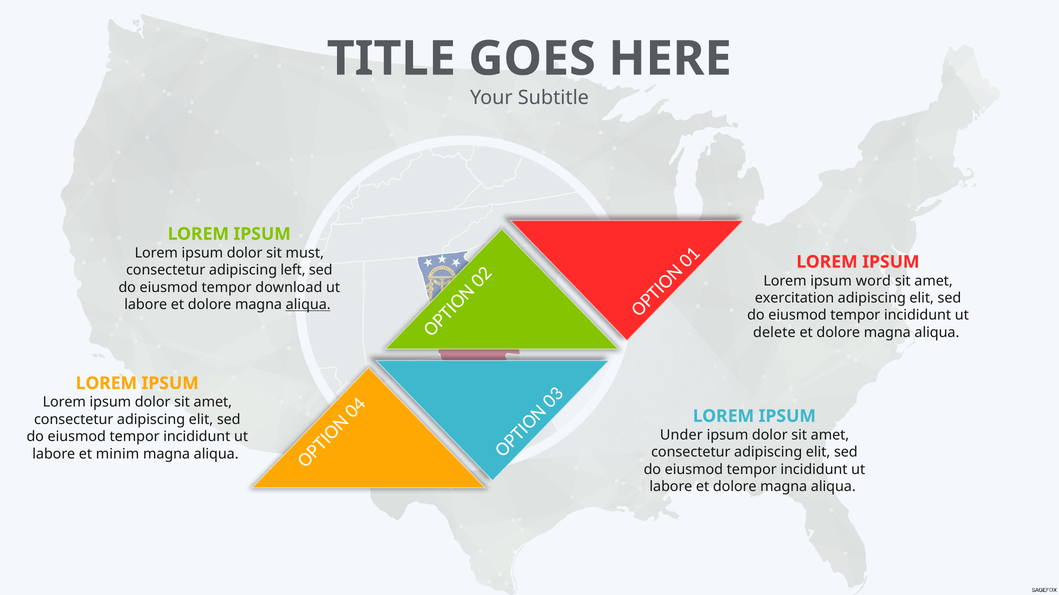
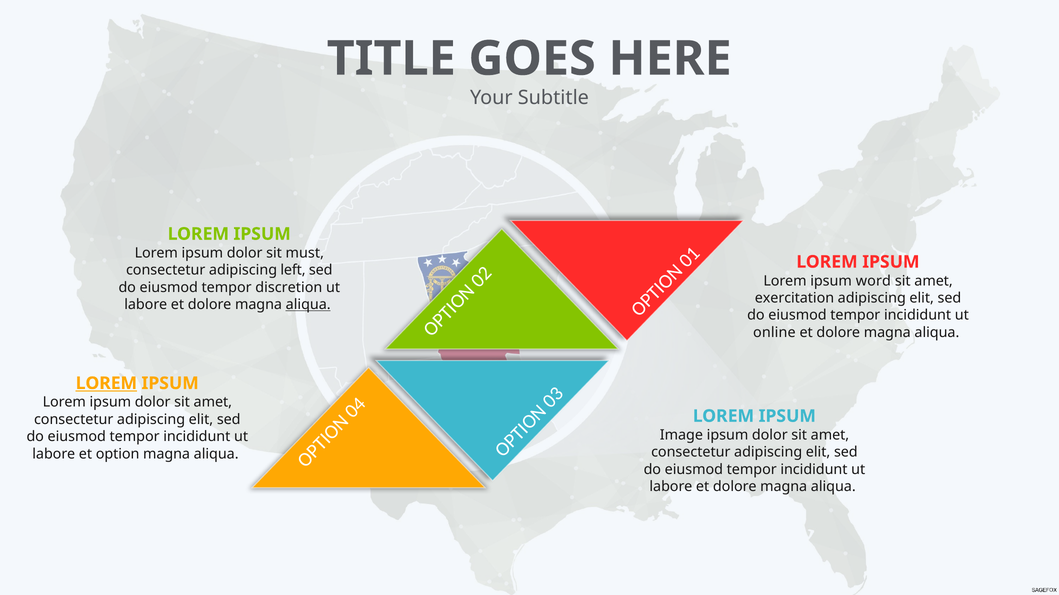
download: download -> discretion (289, 288)
delete: delete -> online (774, 333)
LOREM underline: none -> present (106, 384)
Under: Under -> Image (681, 436)
minim: minim -> option (118, 454)
